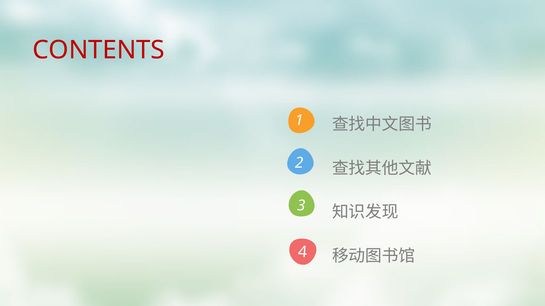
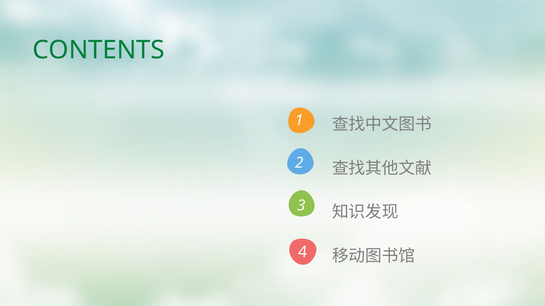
CONTENTS colour: red -> green (99, 50)
